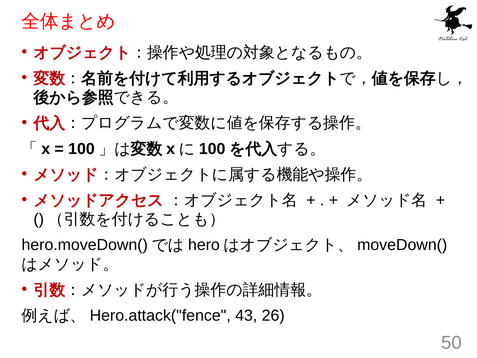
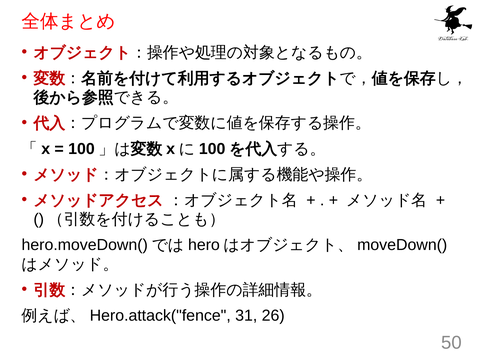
43: 43 -> 31 (246, 315)
